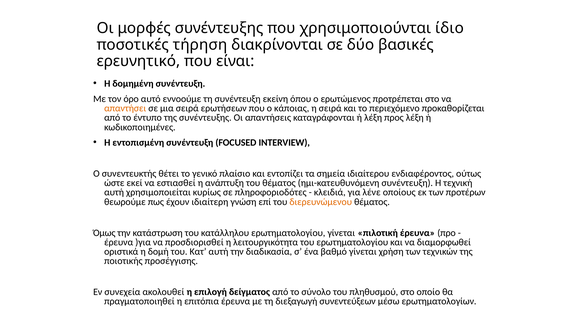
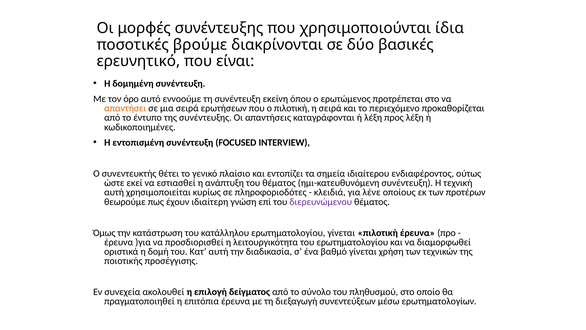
ίδιο: ίδιο -> ίδια (449, 28)
τήρηση: τήρηση -> βρούμε (200, 45)
ο κάποιας: κάποιας -> πιλοτική (292, 108)
διερευνώμενου colour: orange -> purple (321, 202)
